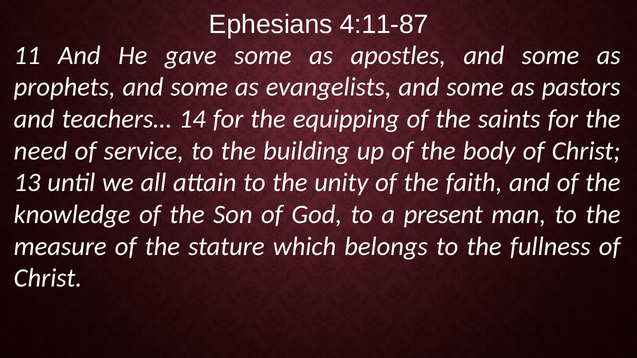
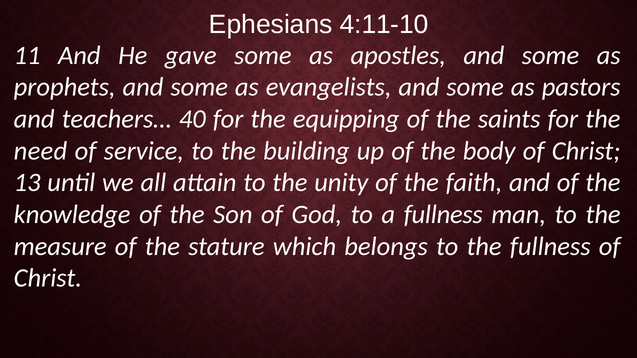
4:11-87: 4:11-87 -> 4:11-10 (384, 25)
14: 14 -> 40 (192, 119)
a present: present -> fullness (443, 215)
